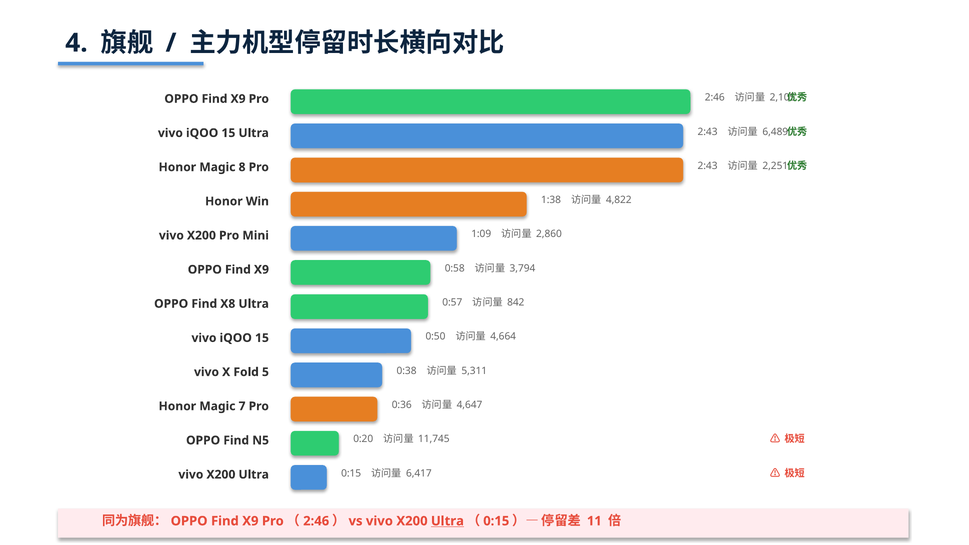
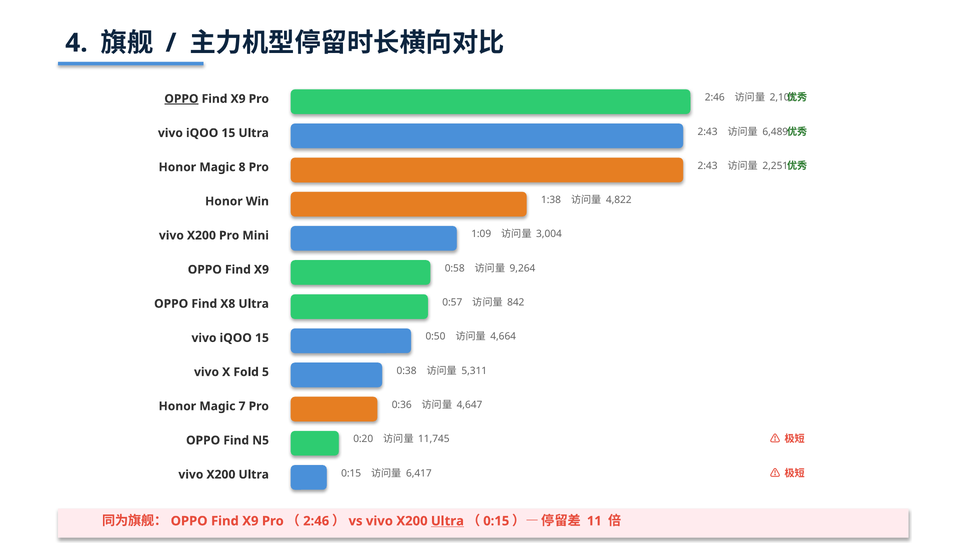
OPPO underline: none -> present (181, 99)
2,860: 2,860 -> 3,004 (549, 234)
3,794: 3,794 -> 9,264 (522, 268)
